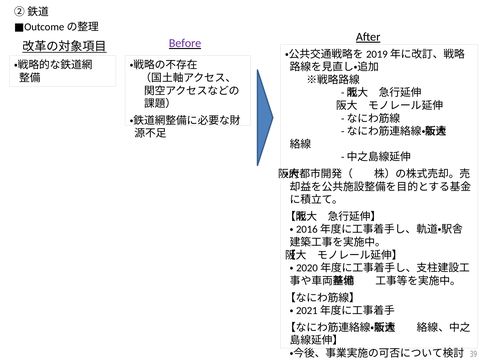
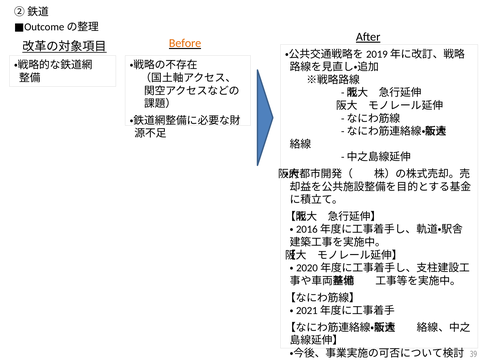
Before colour: purple -> orange (185, 43)
